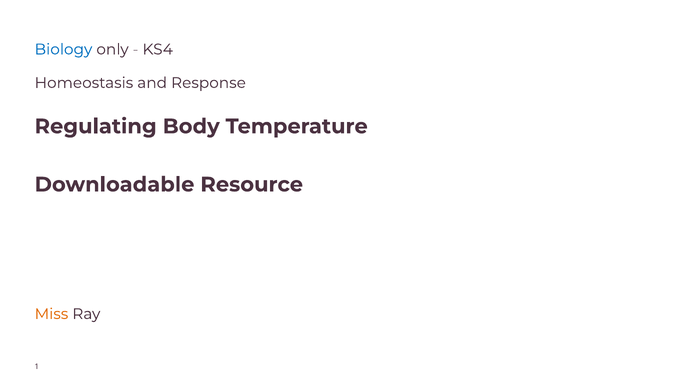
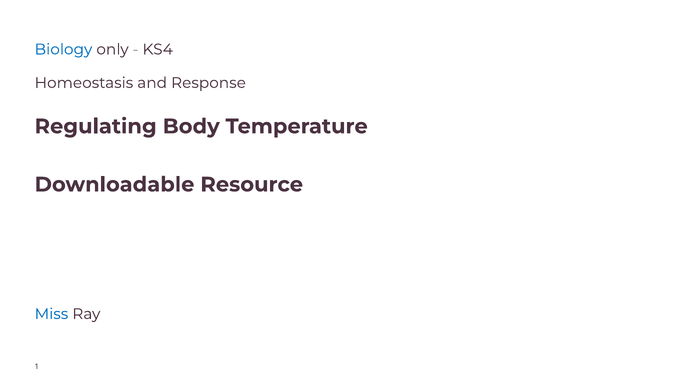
Miss colour: orange -> blue (51, 314)
